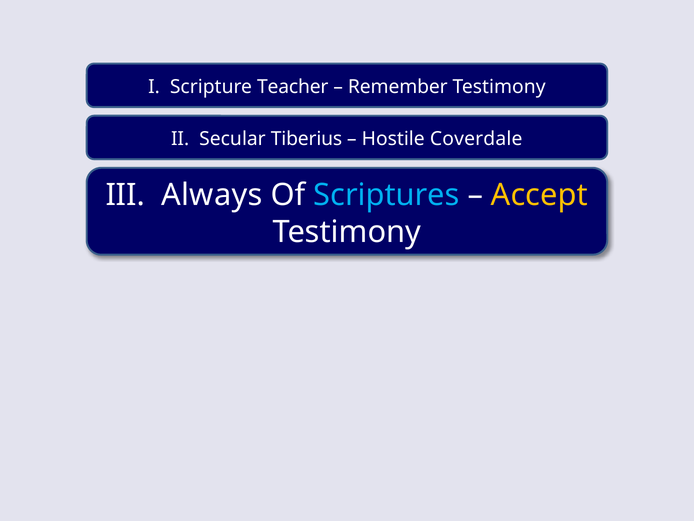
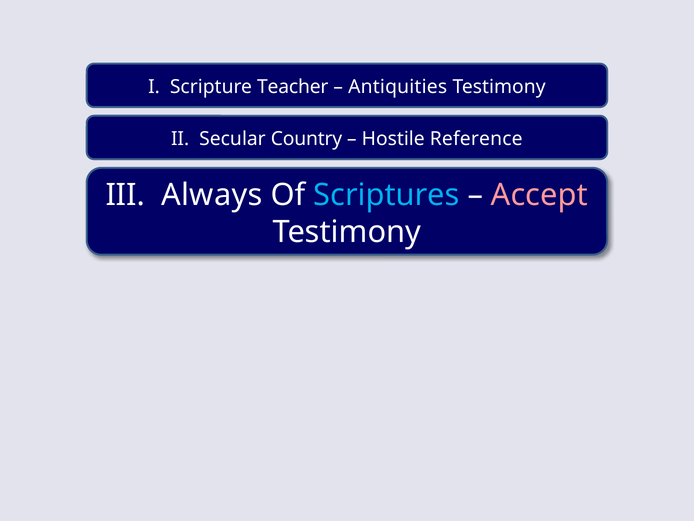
Remember: Remember -> Antiquities (398, 87)
Tiberius: Tiberius -> Country (306, 139)
Coverdale: Coverdale -> Reference (476, 139)
Accept colour: yellow -> pink (539, 195)
